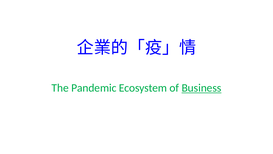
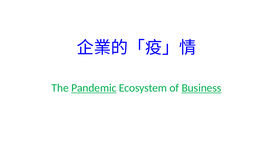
Pandemic underline: none -> present (94, 88)
